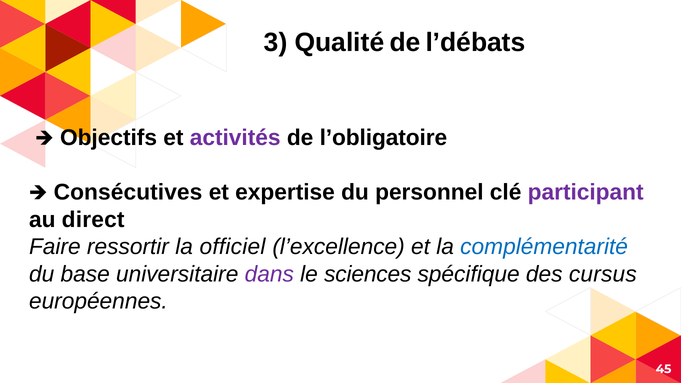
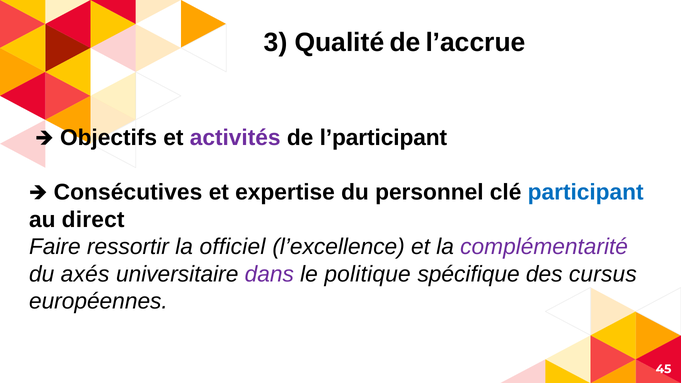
l’débats: l’débats -> l’accrue (475, 43)
l’obligatoire: l’obligatoire -> l’participant (383, 138)
participant colour: purple -> blue (586, 192)
complémentarité colour: blue -> purple (544, 247)
base: base -> axés (85, 274)
sciences: sciences -> politique (368, 274)
